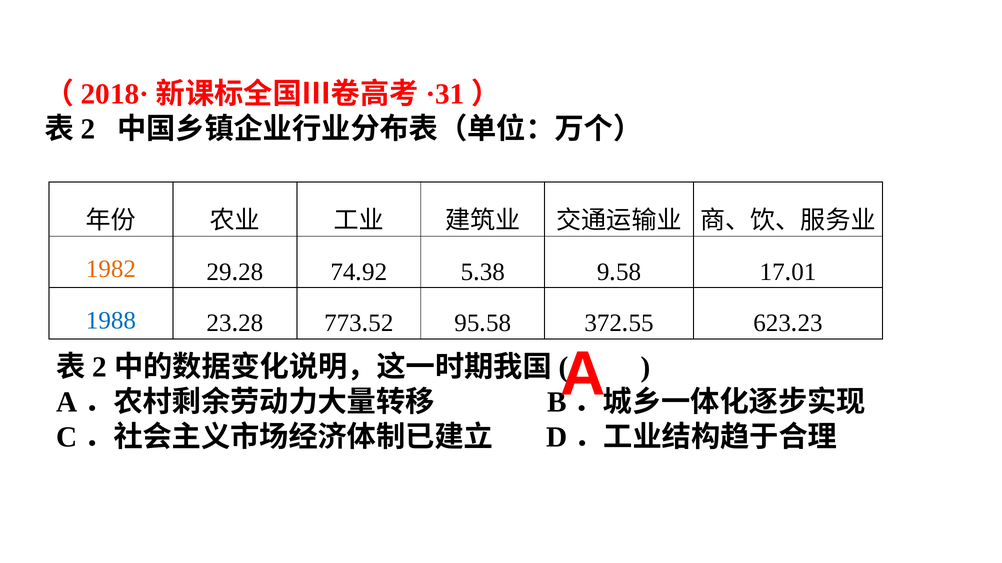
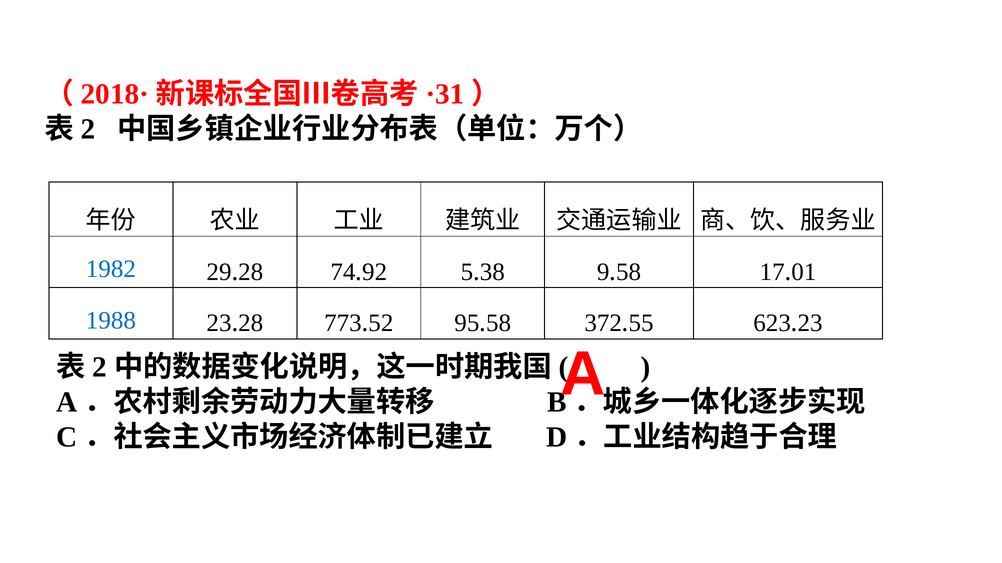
1982 colour: orange -> blue (111, 269)
